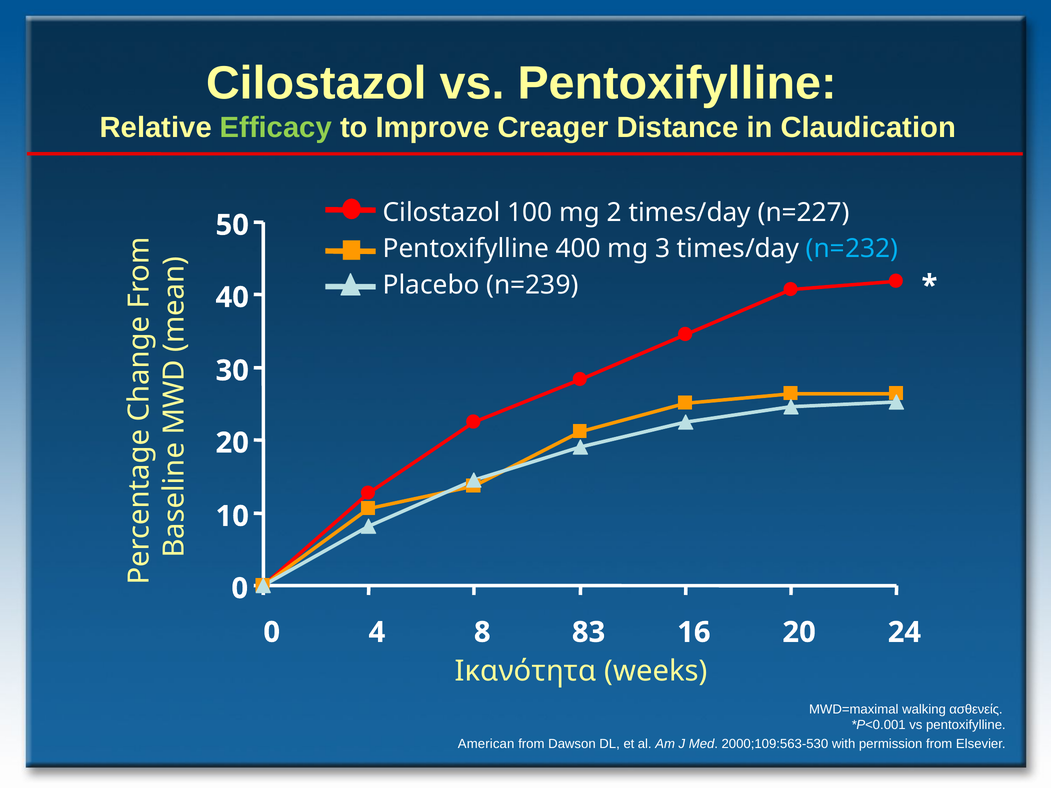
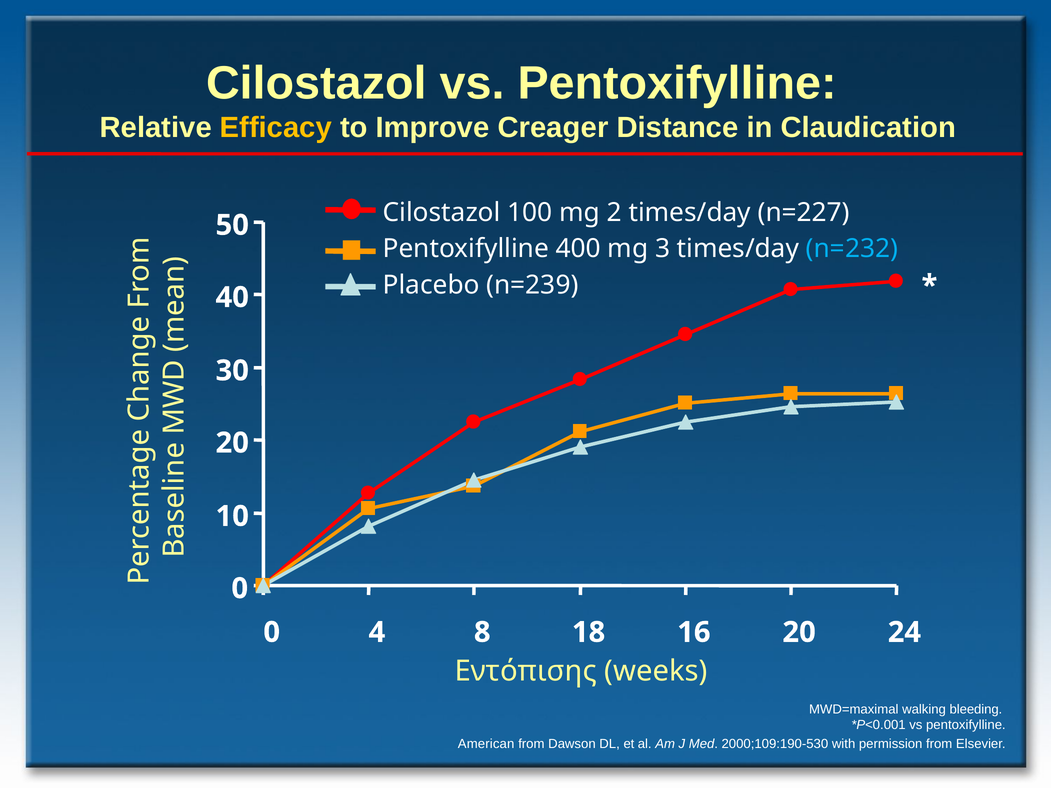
Efficacy colour: light green -> yellow (276, 128)
83: 83 -> 18 (589, 632)
Ικανότητα: Ικανότητα -> Εντόπισης (526, 672)
ασθενείς: ασθενείς -> bleeding (976, 709)
2000;109:563-530: 2000;109:563-530 -> 2000;109:190-530 (775, 744)
